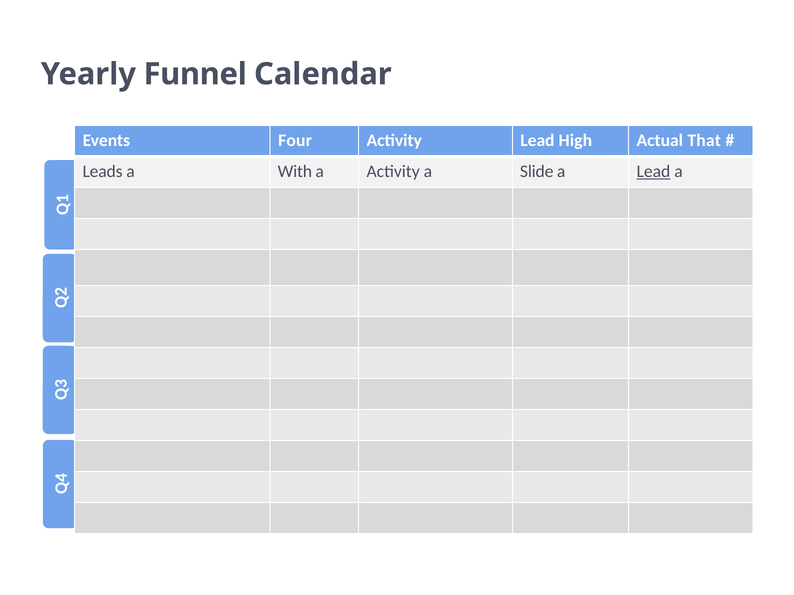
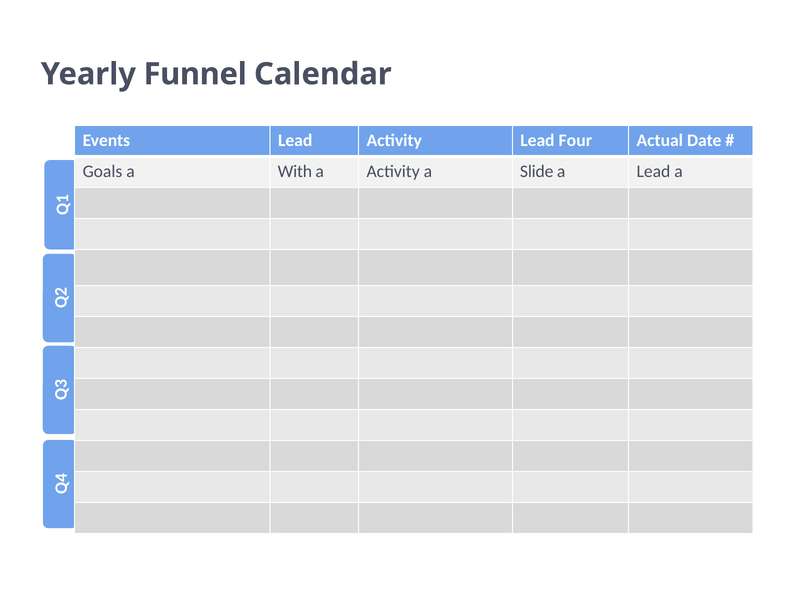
Events Four: Four -> Lead (295, 141)
High: High -> Four (575, 141)
That: That -> Date (704, 141)
Leads: Leads -> Goals (102, 172)
Lead underline: present -> none (653, 172)
